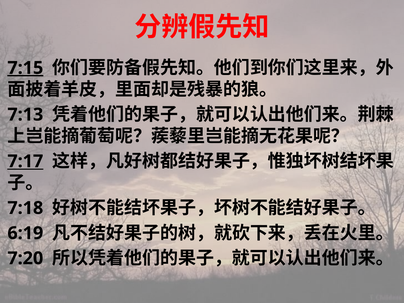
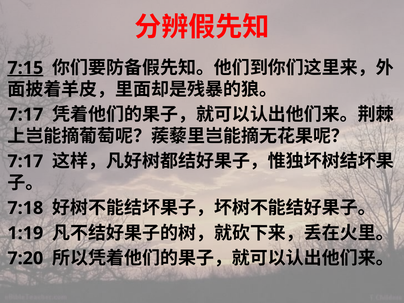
7:13: 7:13 -> 7:17 (25, 115)
7:17 underline: present -> none (25, 161)
6:19: 6:19 -> 1:19 (25, 233)
